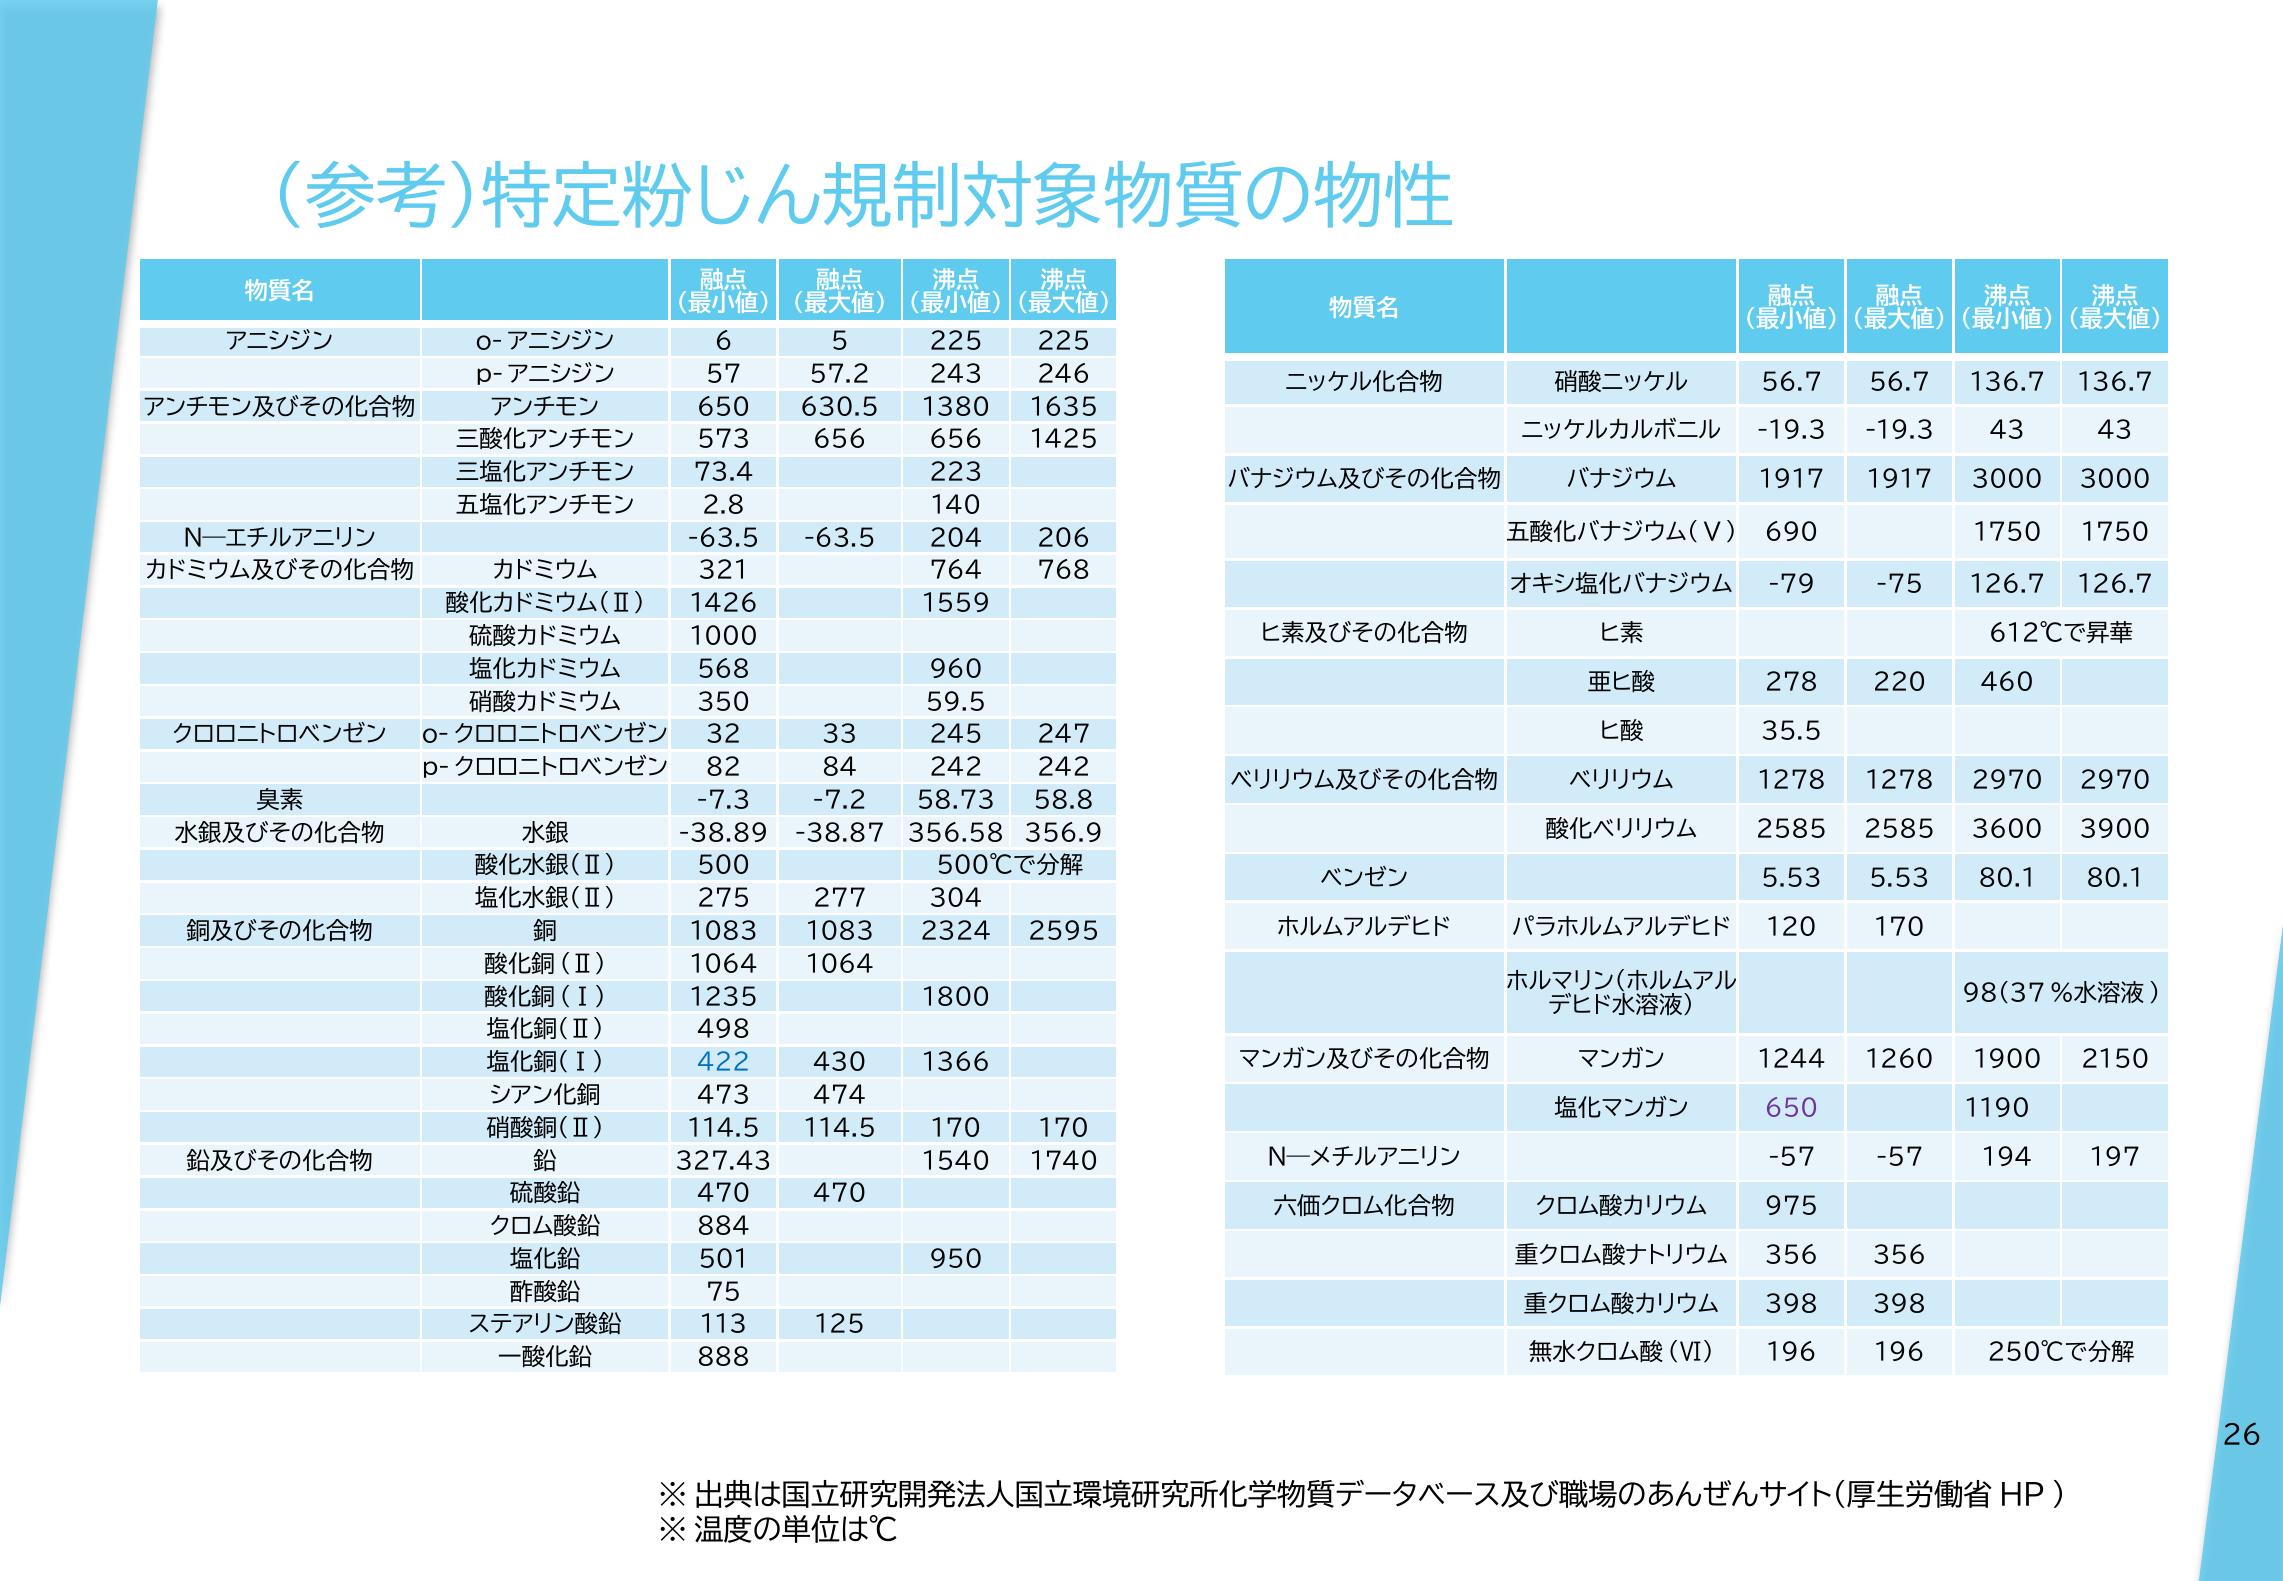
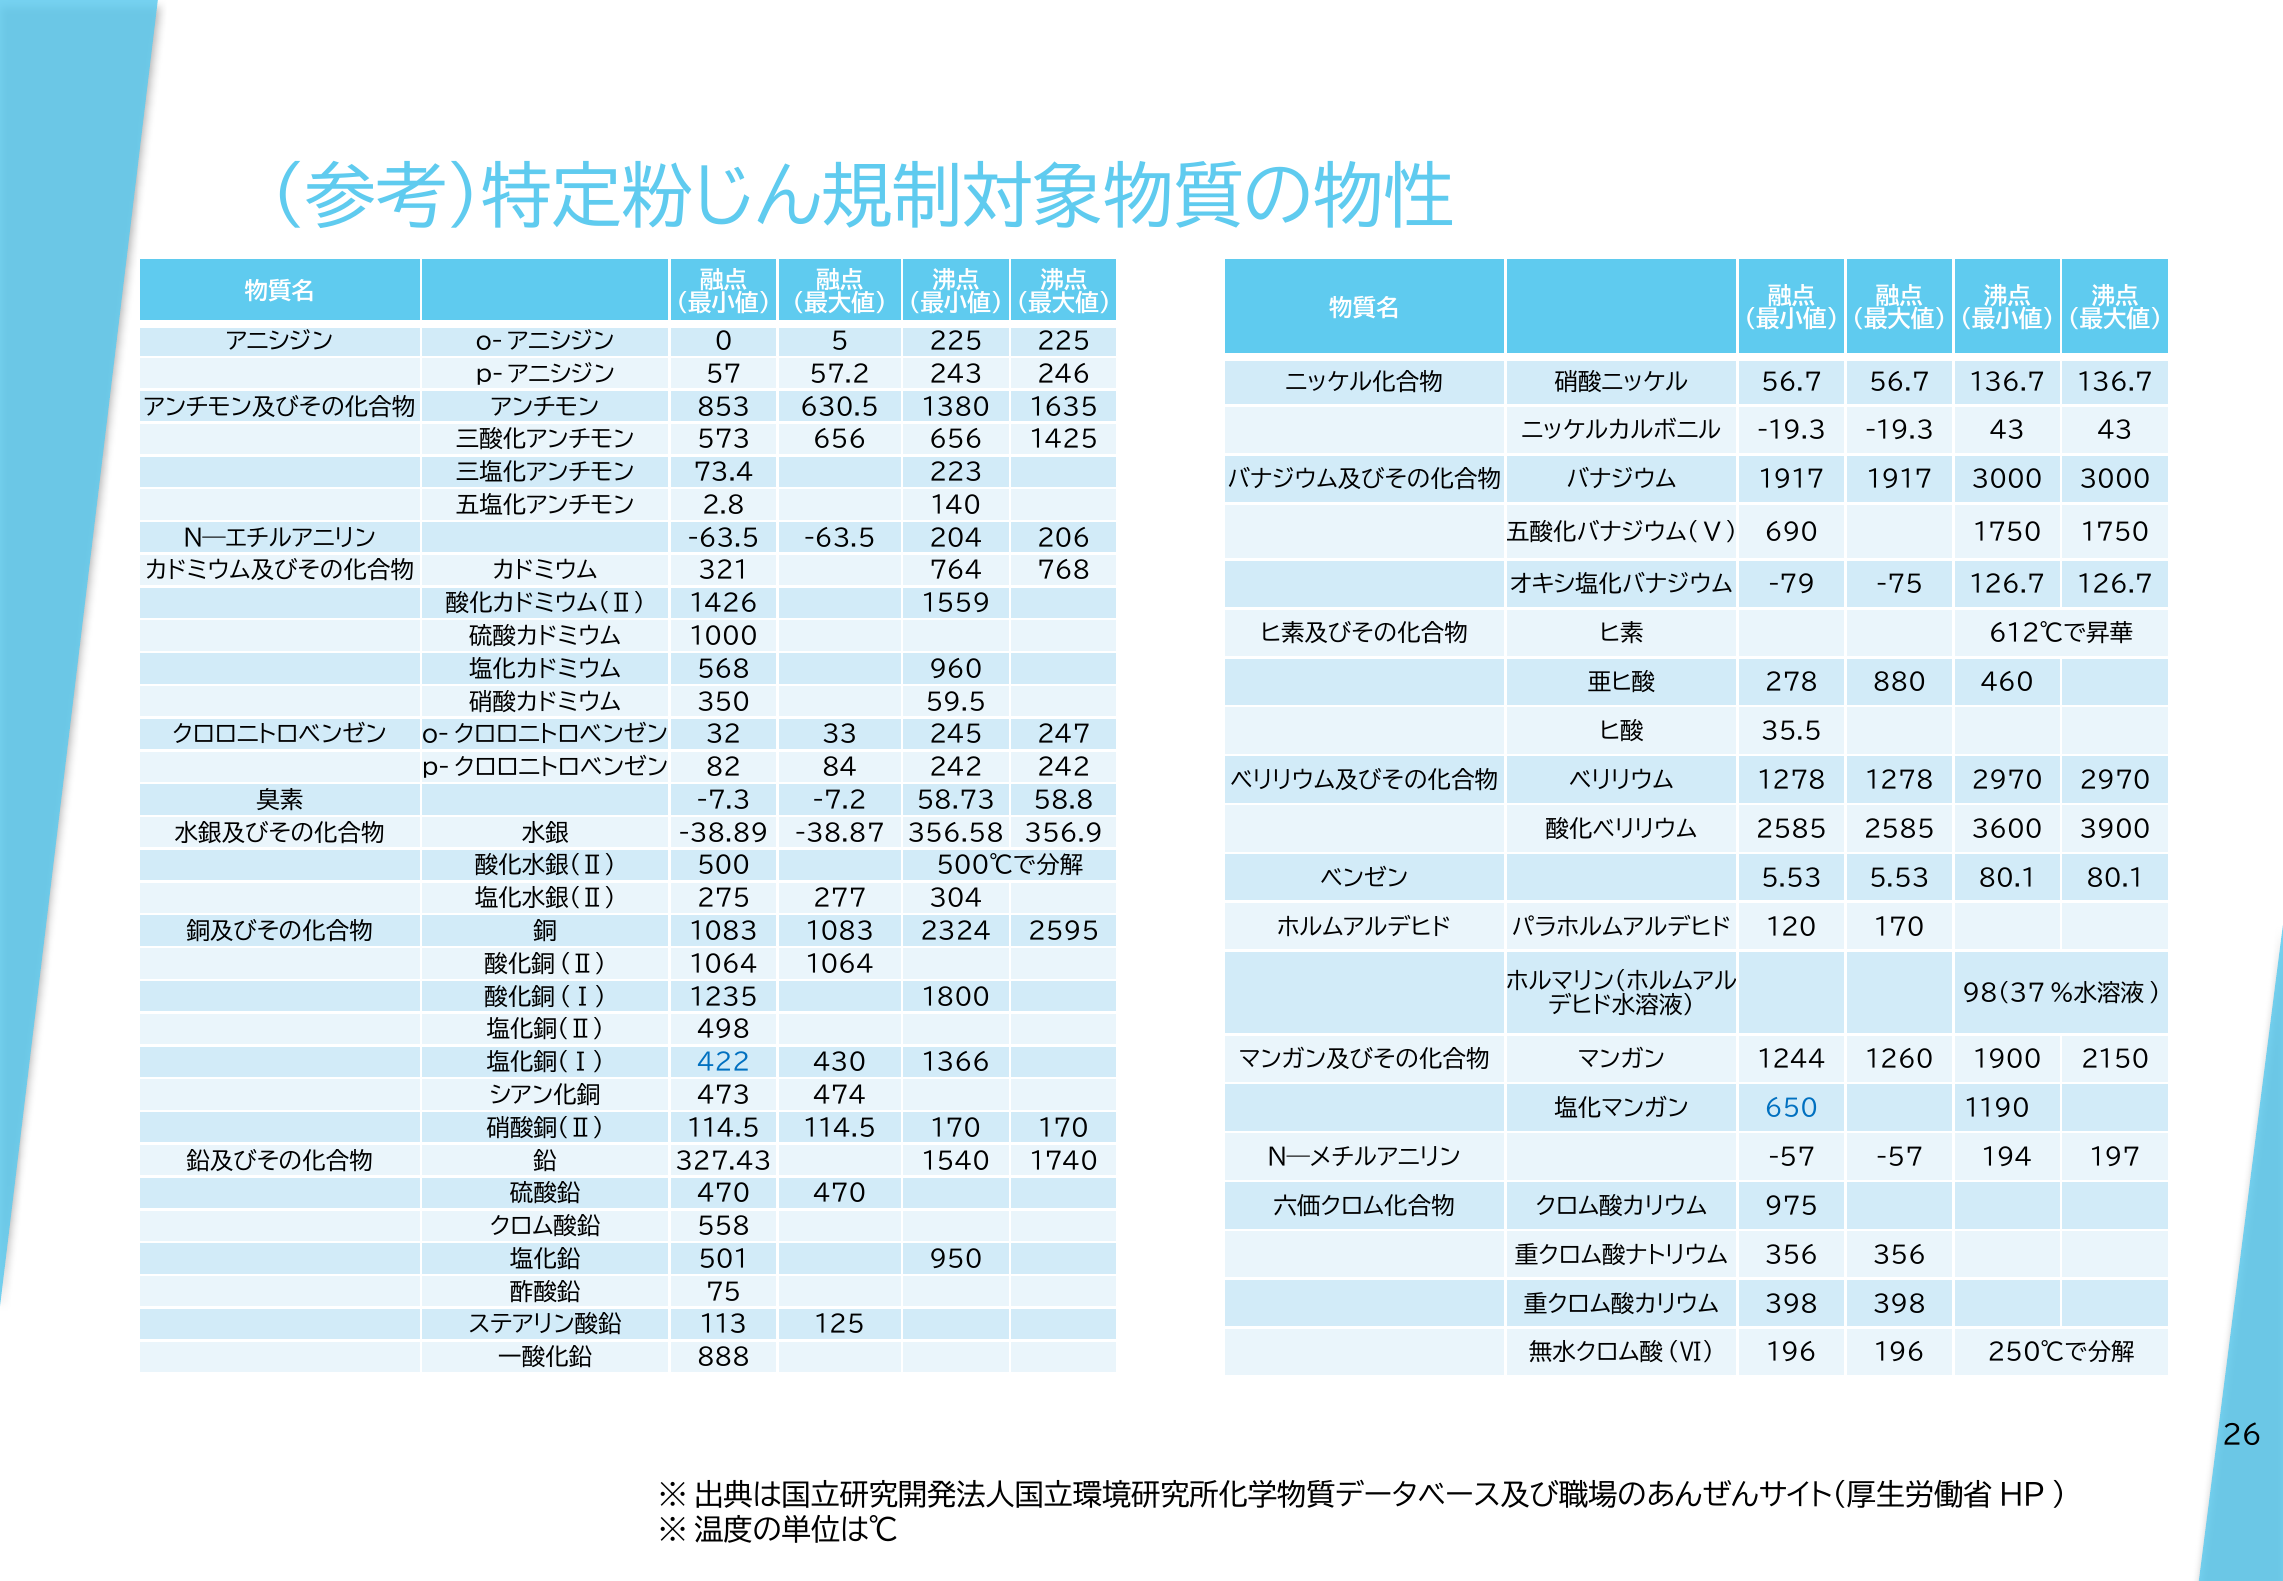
6: 6 -> 0 (724, 342)
650: 650 -> 853 (724, 407)
220: 220 -> 880 (1899, 683)
650 colour: purple -> blue (1792, 1109)
884: 884 -> 558 (724, 1226)
